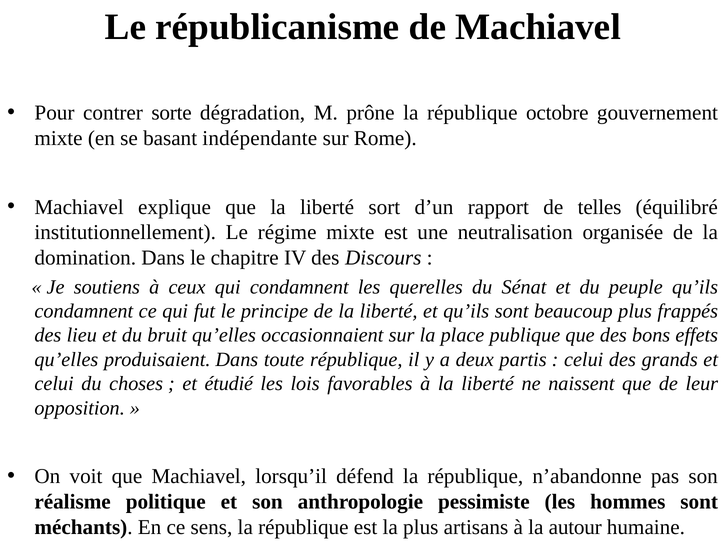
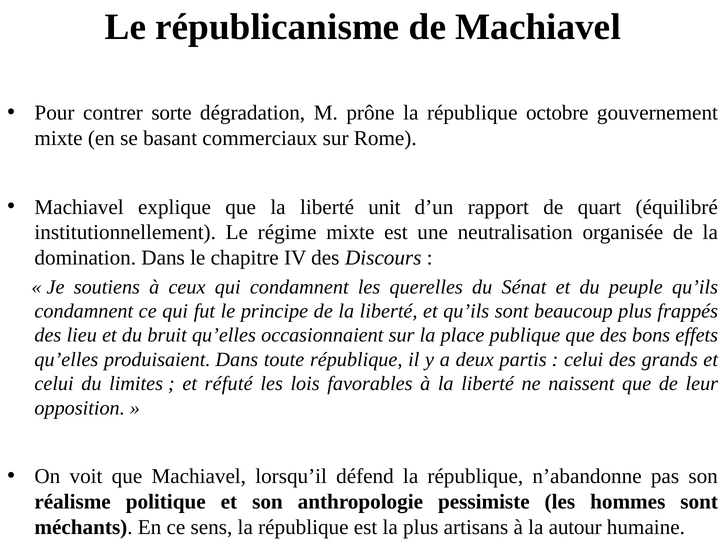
indépendante: indépendante -> commerciaux (260, 138)
sort: sort -> unit (384, 207)
telles: telles -> quart (599, 207)
choses: choses -> limites (136, 384)
étudié: étudié -> réfuté (229, 384)
